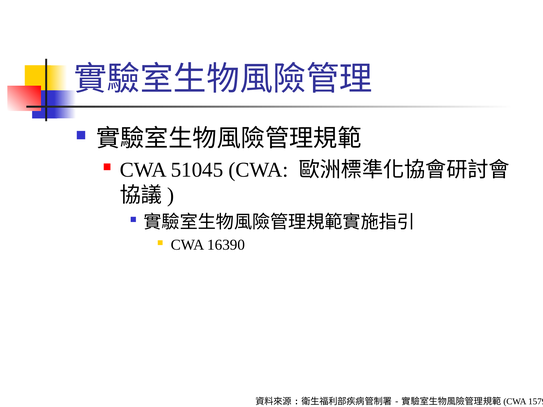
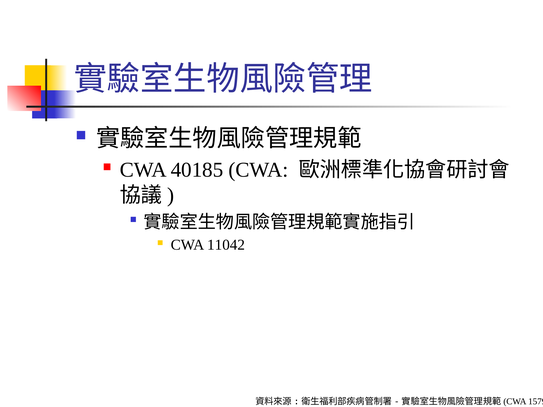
51045: 51045 -> 40185 (197, 170)
16390: 16390 -> 11042 (226, 245)
